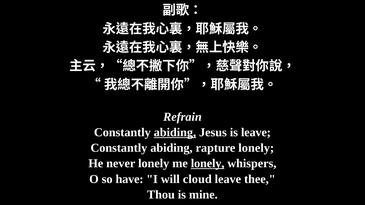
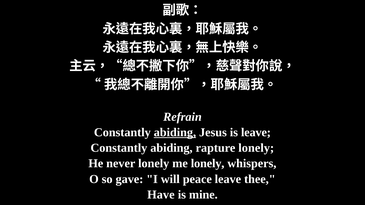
lonely underline: present -> none (208, 164)
have: have -> gave (129, 179)
cloud: cloud -> peace (197, 179)
Thou: Thou -> Have (161, 195)
